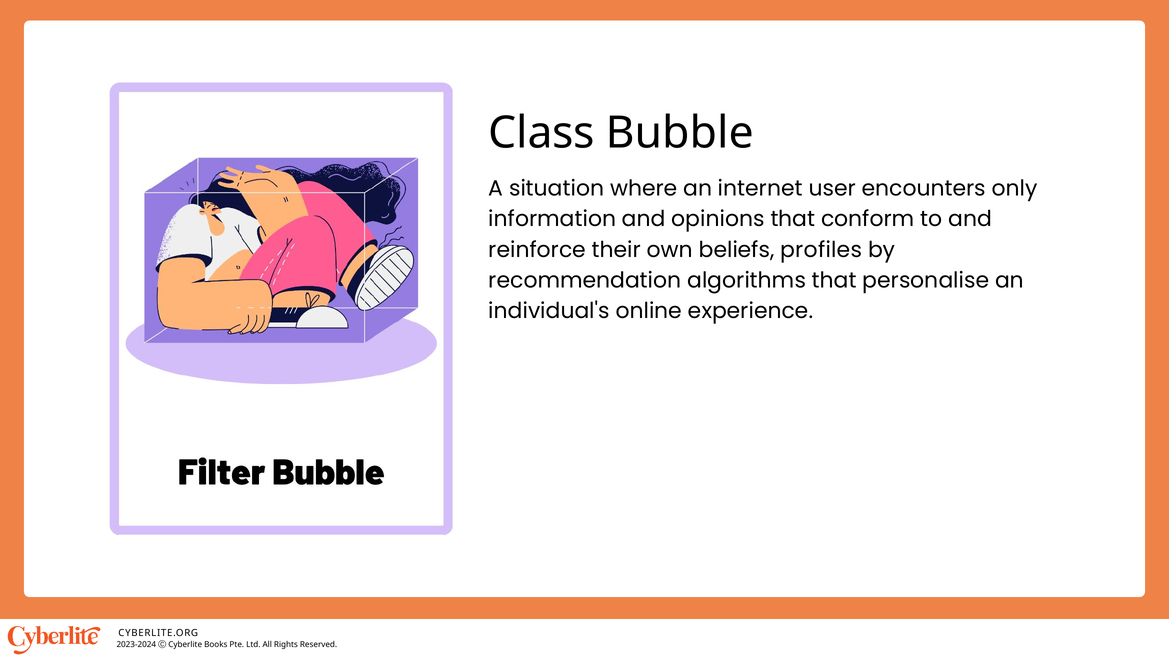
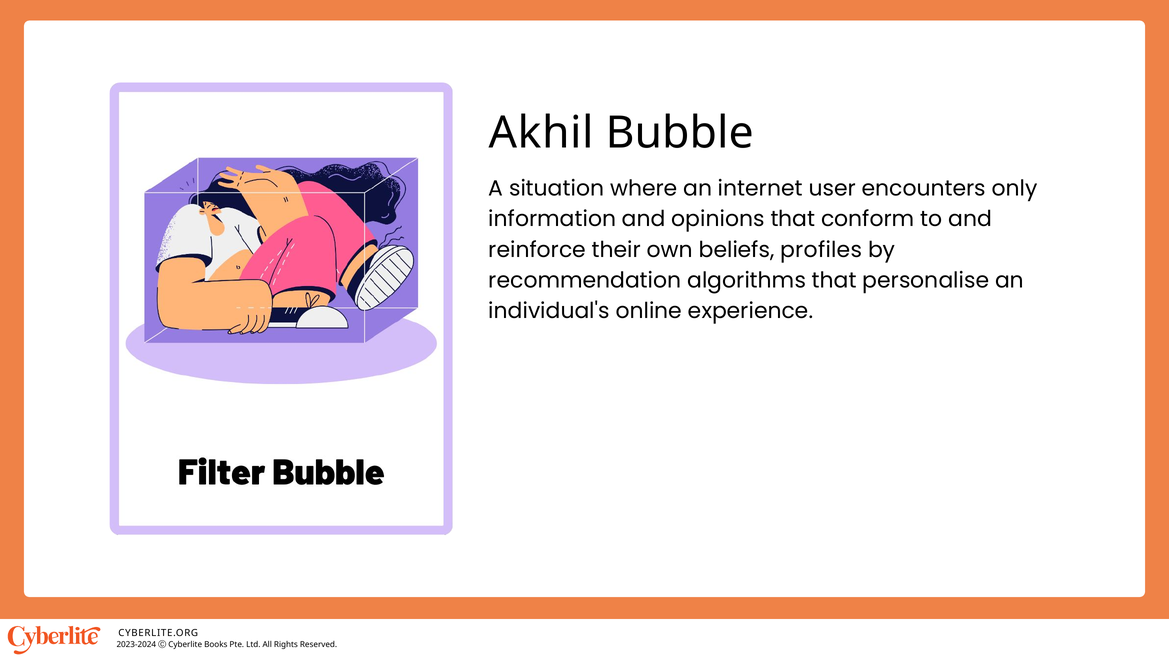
Class: Class -> Akhil (541, 133)
